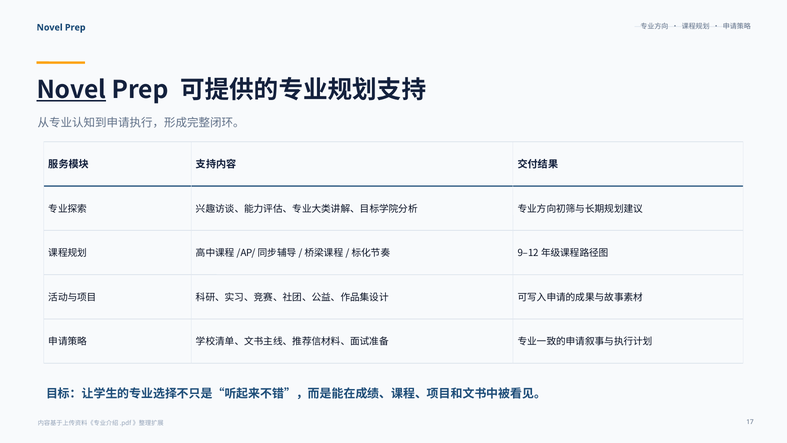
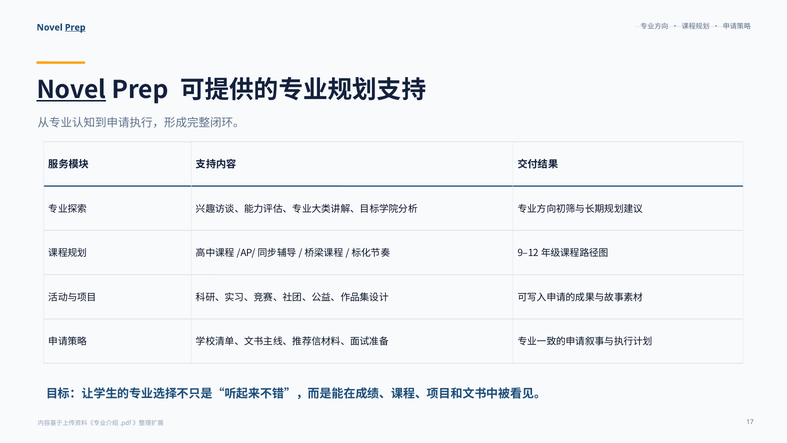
Prep underline: none -> present (75, 27)
